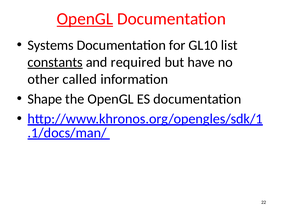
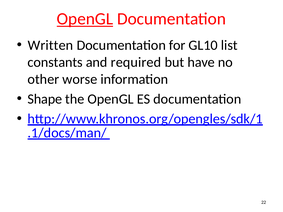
Systems: Systems -> Written (50, 45)
constants underline: present -> none (55, 62)
called: called -> worse (80, 79)
